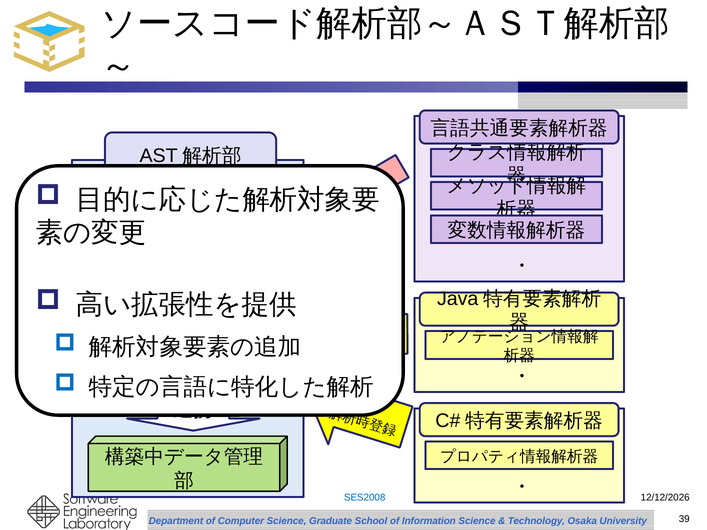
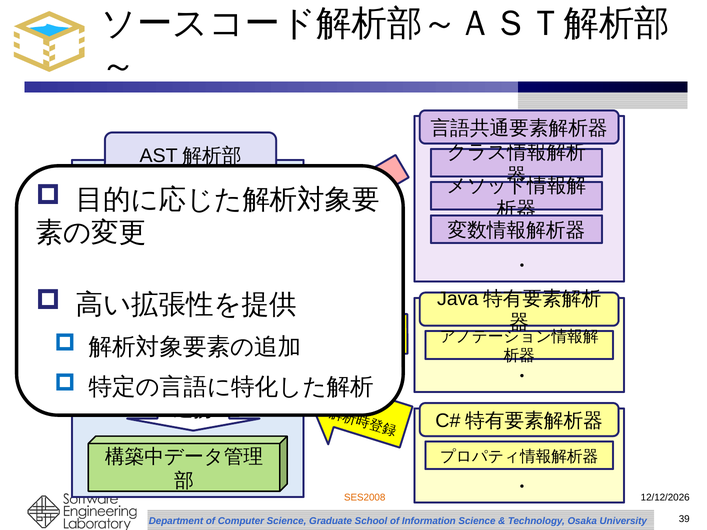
SES2008 colour: blue -> orange (365, 498)
